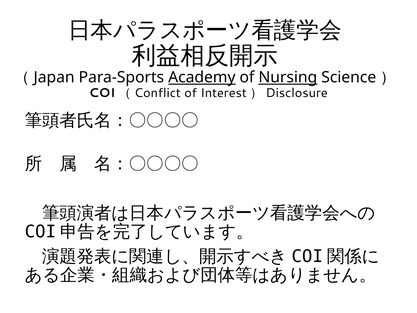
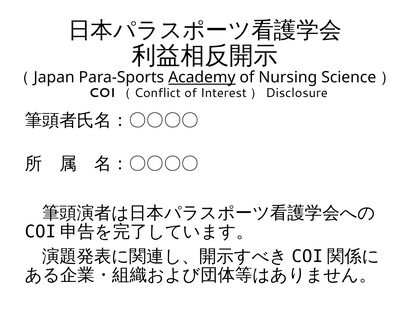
Nursing underline: present -> none (288, 77)
